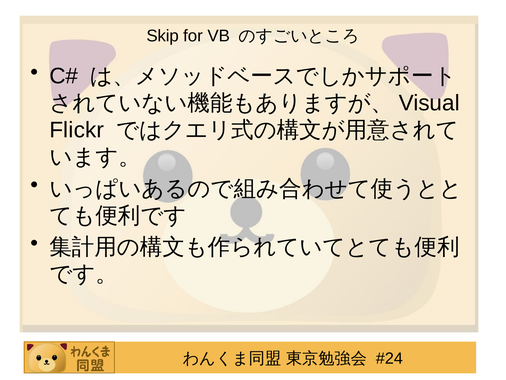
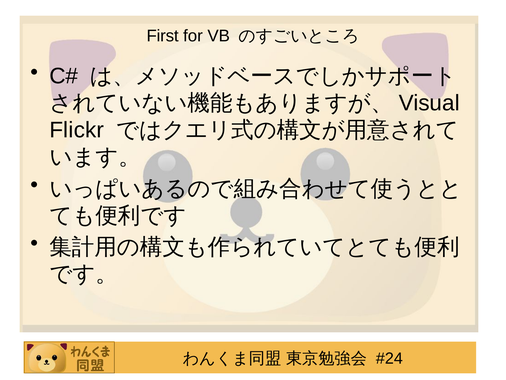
Skip: Skip -> First (163, 36)
